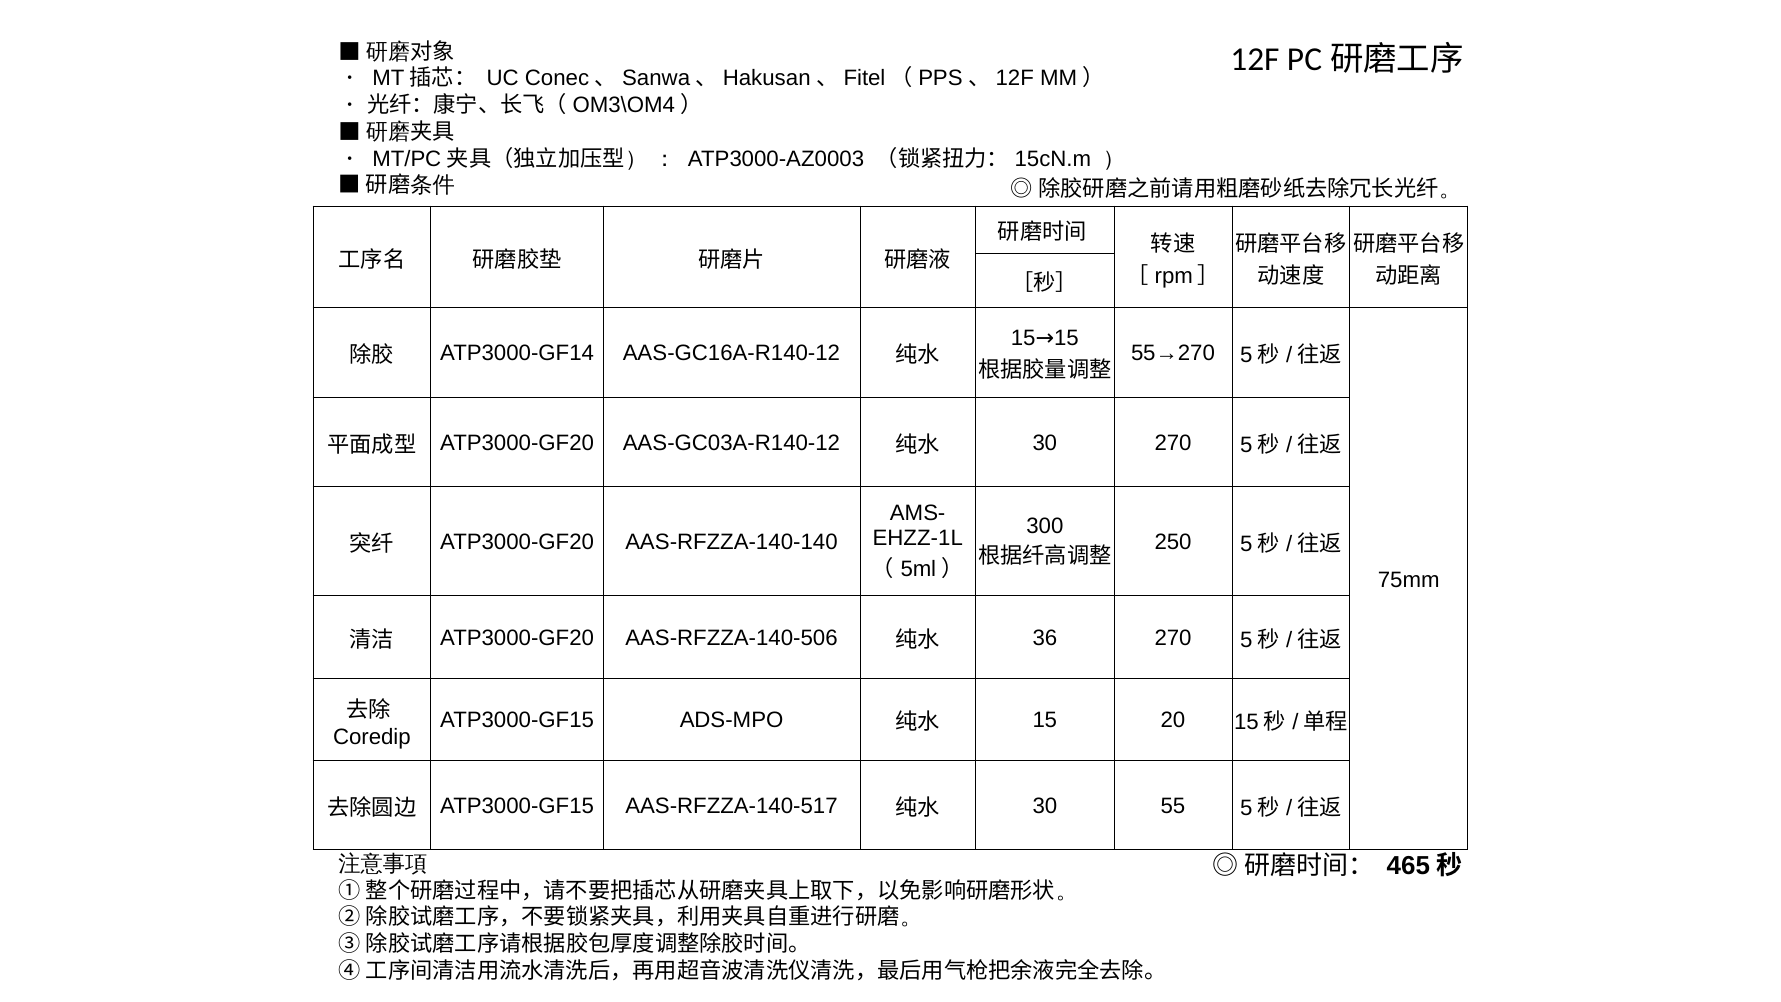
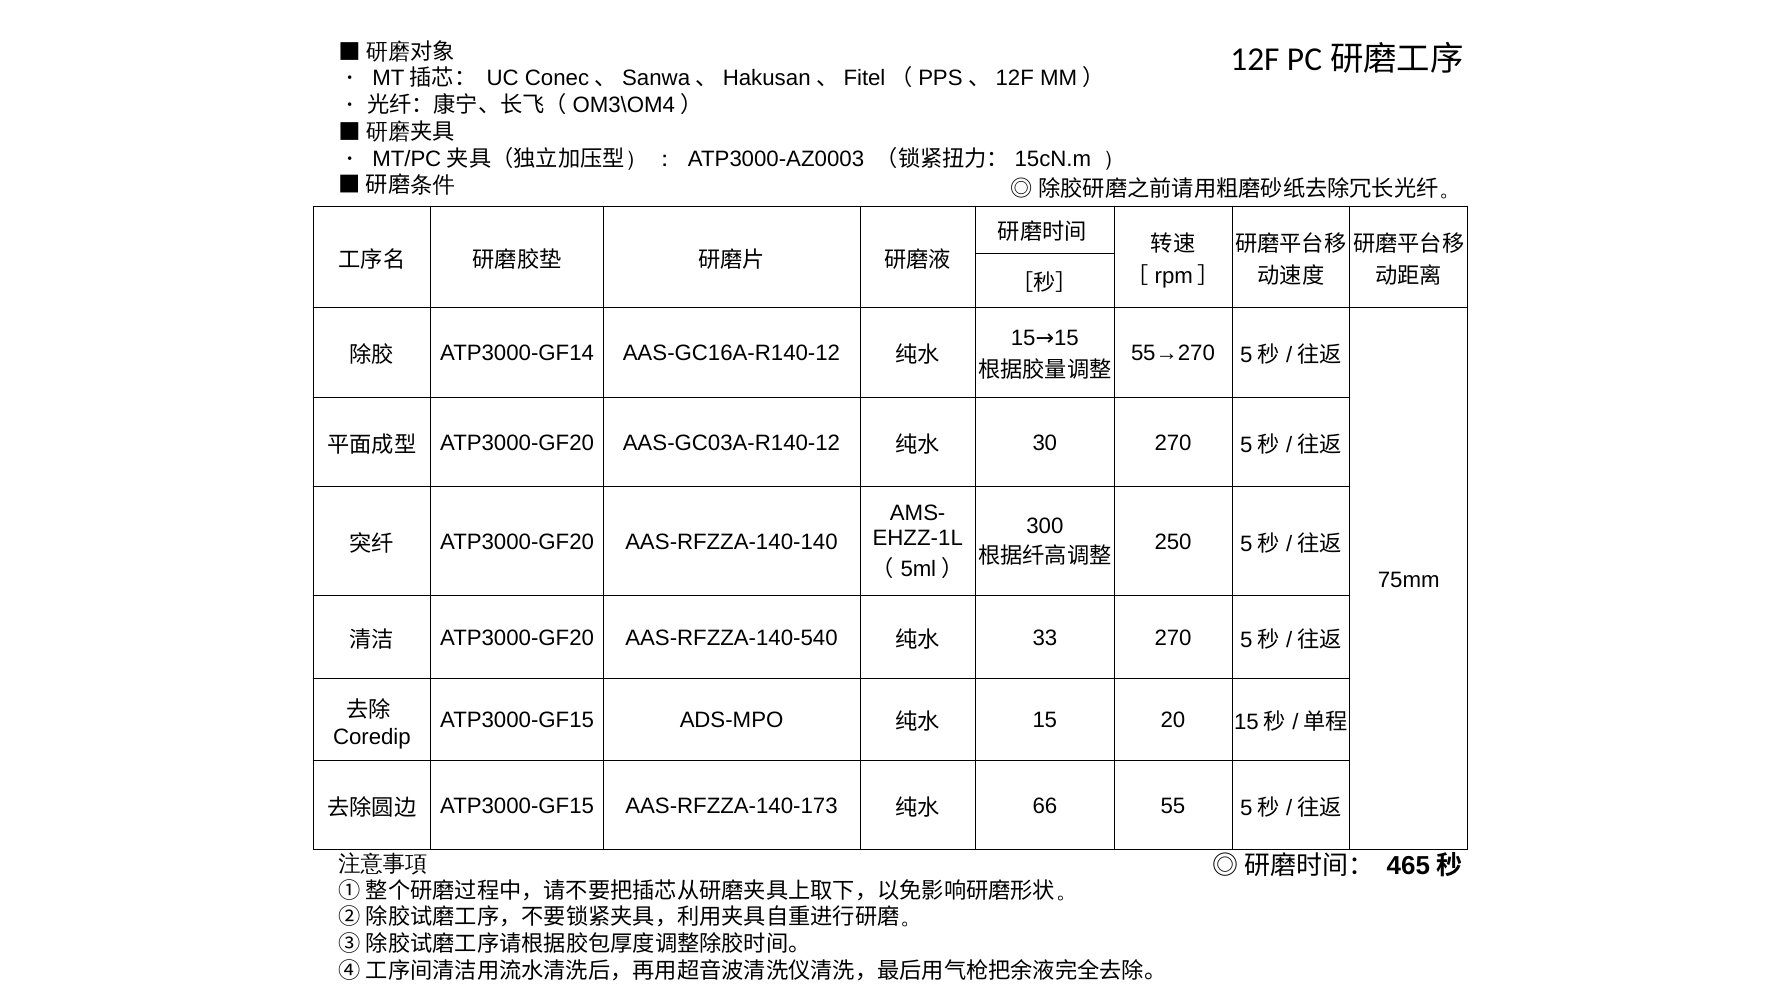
AAS-RFZZA-140-506: AAS-RFZZA-140-506 -> AAS-RFZZA-140-540 (732, 638)
36: 36 -> 33 (1045, 638)
AAS-RFZZA-140-517: AAS-RFZZA-140-517 -> AAS-RFZZA-140-173 (732, 806)
30: 30 -> 66 (1045, 806)
